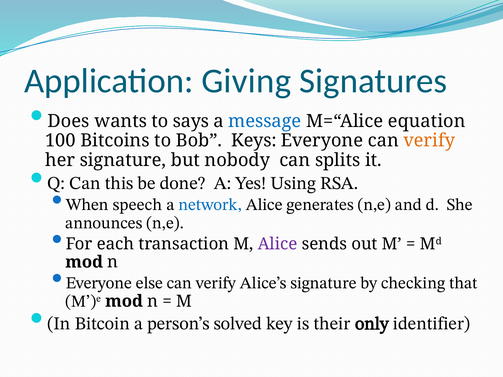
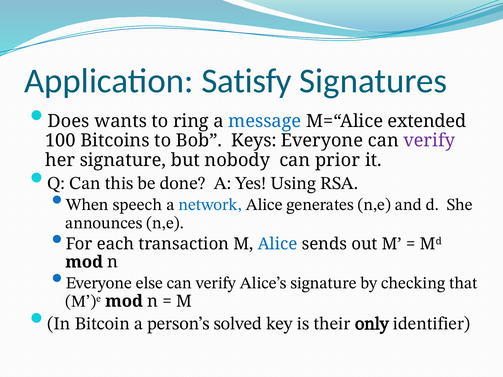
Giving: Giving -> Satisfy (247, 81)
says: says -> ring (191, 121)
equation: equation -> extended (427, 121)
verify colour: orange -> purple (429, 141)
splits: splits -> prior (338, 160)
Alice colour: purple -> blue (278, 244)
